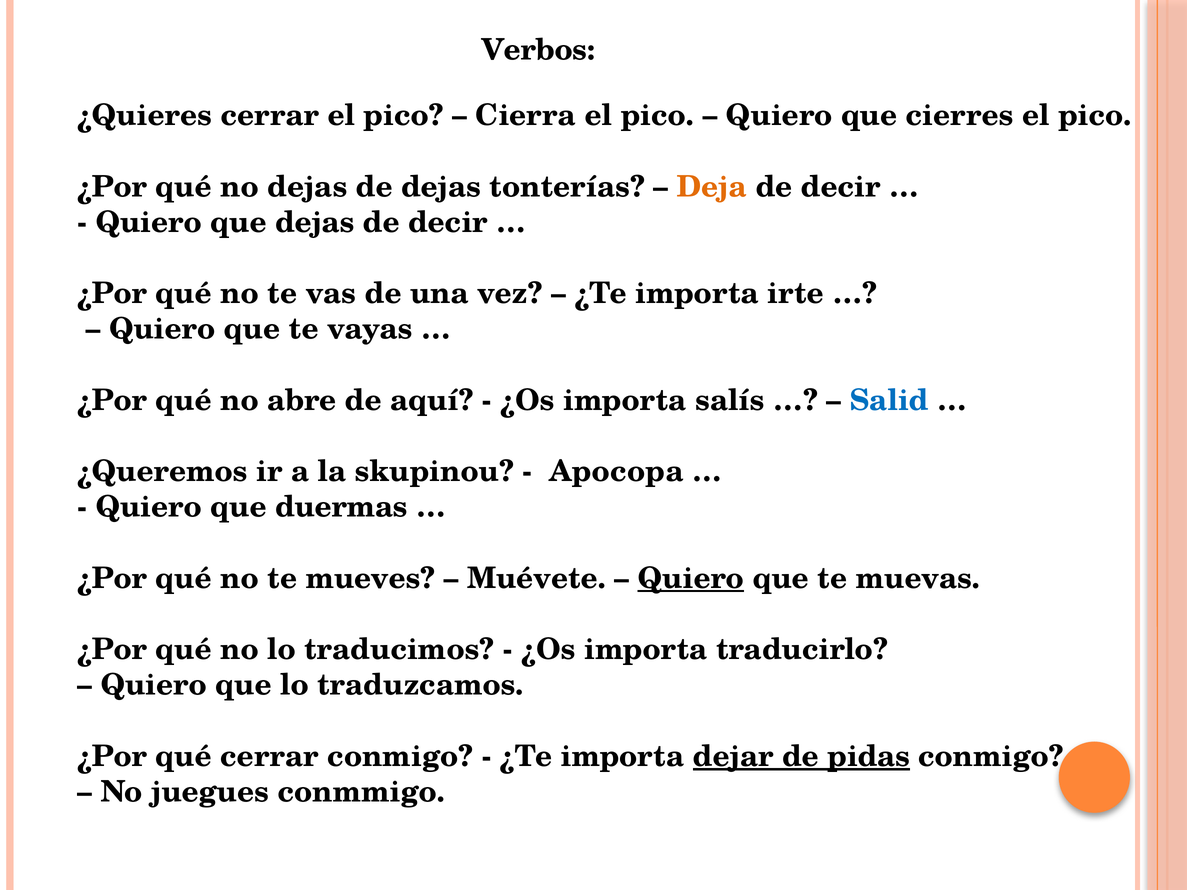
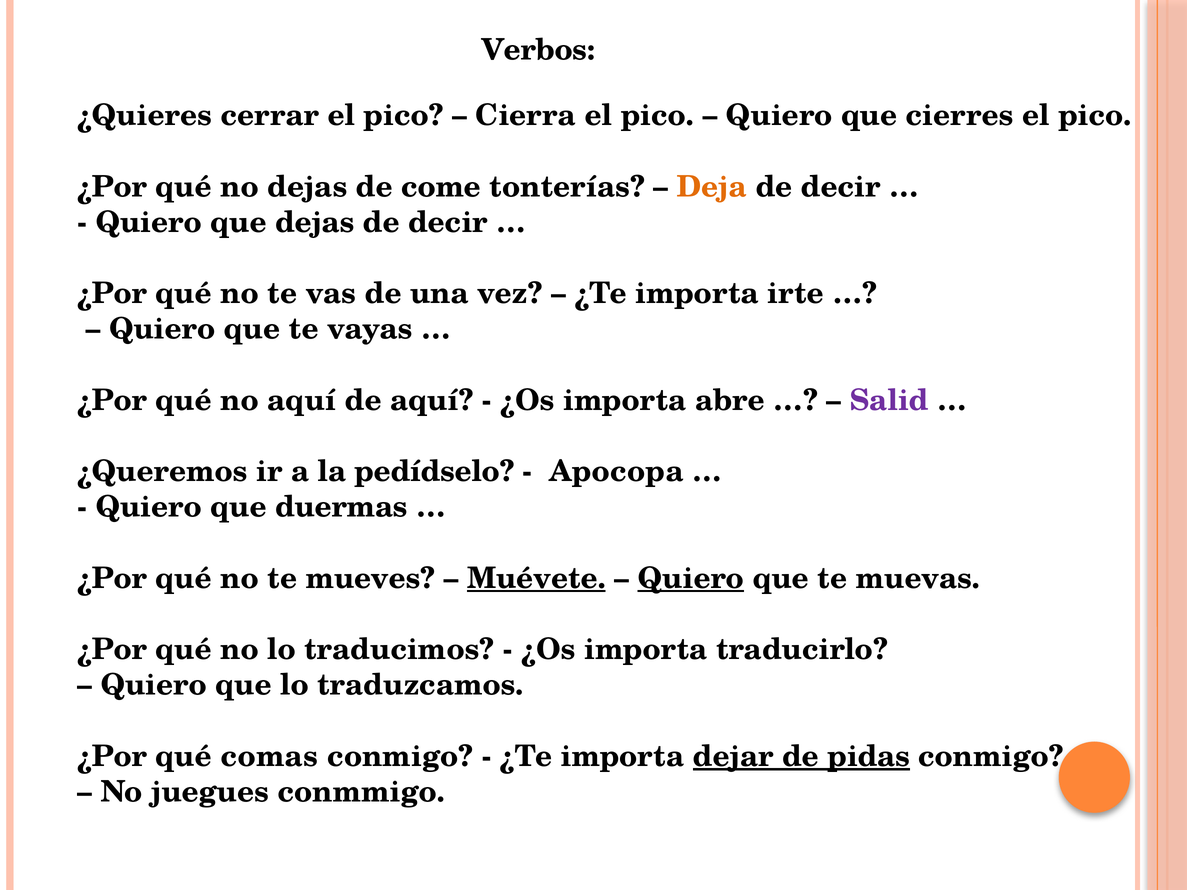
de dejas: dejas -> come (441, 187)
no abre: abre -> aquí (302, 400)
salís: salís -> abre (730, 400)
Salid colour: blue -> purple (889, 400)
skupinou: skupinou -> pedídselo (434, 472)
Muévete underline: none -> present (536, 579)
qué cerrar: cerrar -> comas (270, 757)
